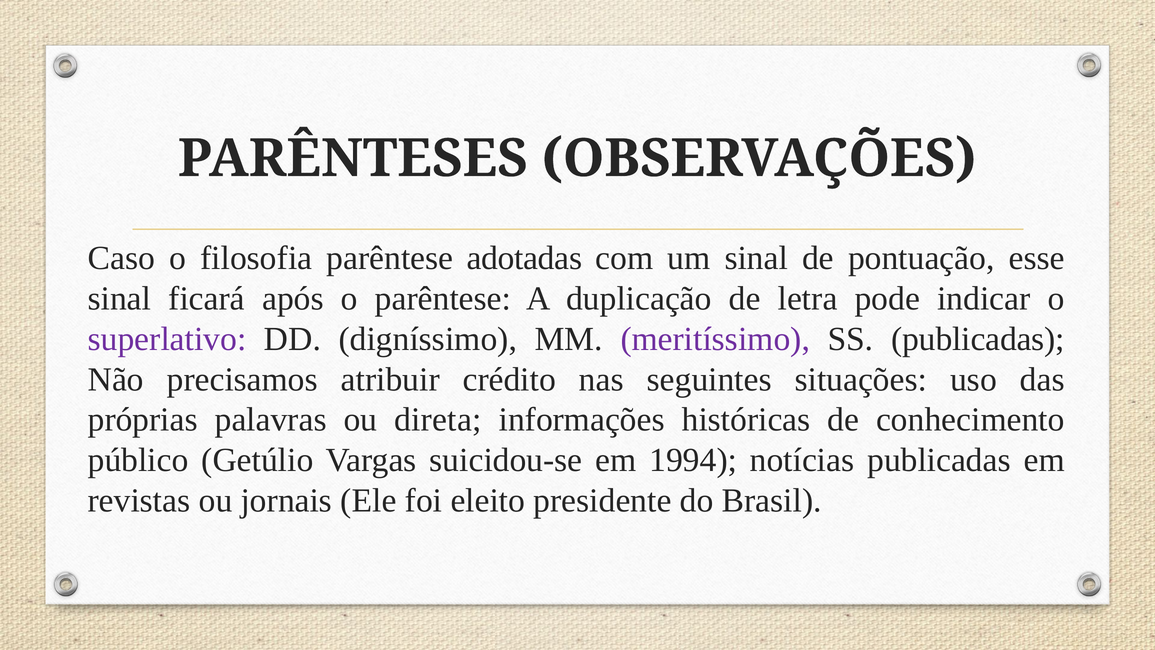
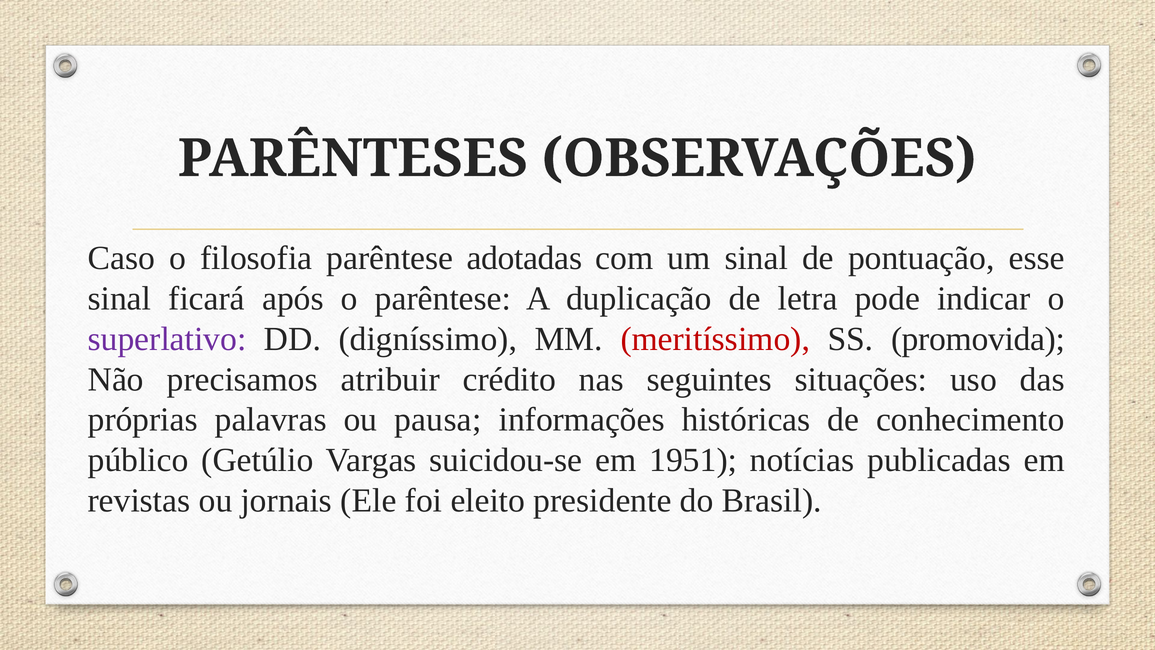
meritíssimo colour: purple -> red (715, 339)
SS publicadas: publicadas -> promovida (978, 339)
direta: direta -> pausa (438, 420)
1994: 1994 -> 1951 (693, 460)
